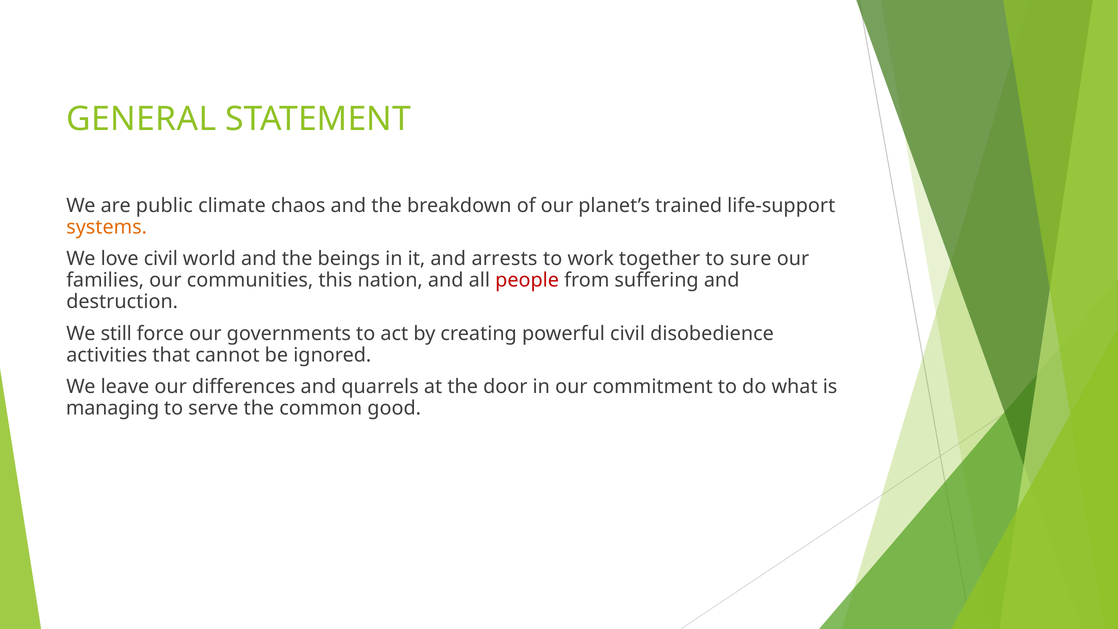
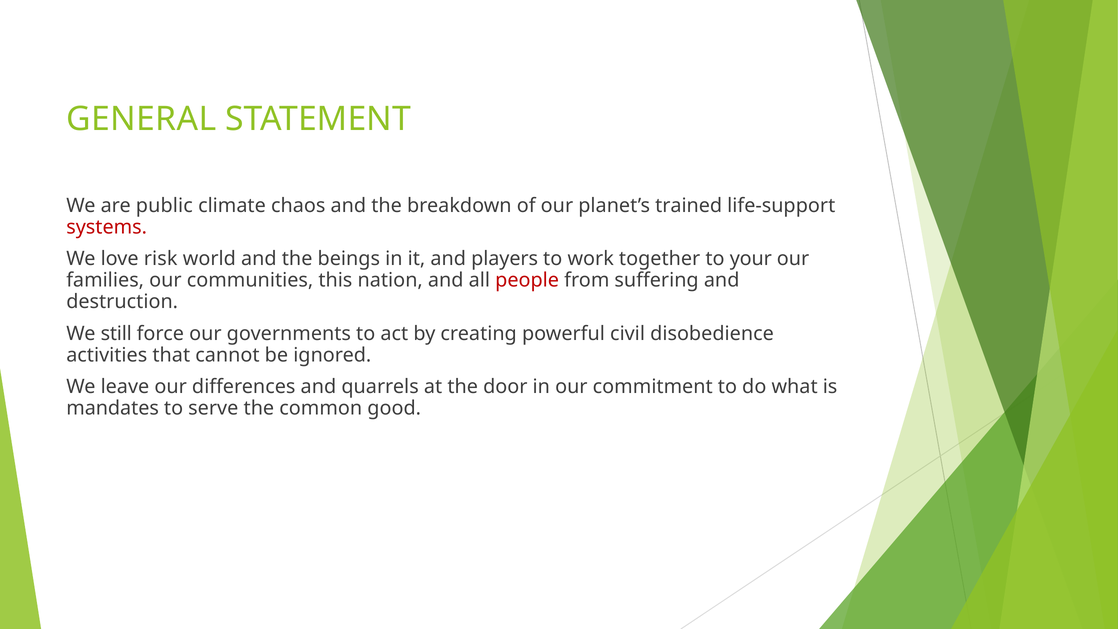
systems colour: orange -> red (107, 227)
love civil: civil -> risk (161, 259)
arrests: arrests -> players (505, 259)
sure: sure -> your (751, 259)
managing: managing -> mandates (113, 408)
